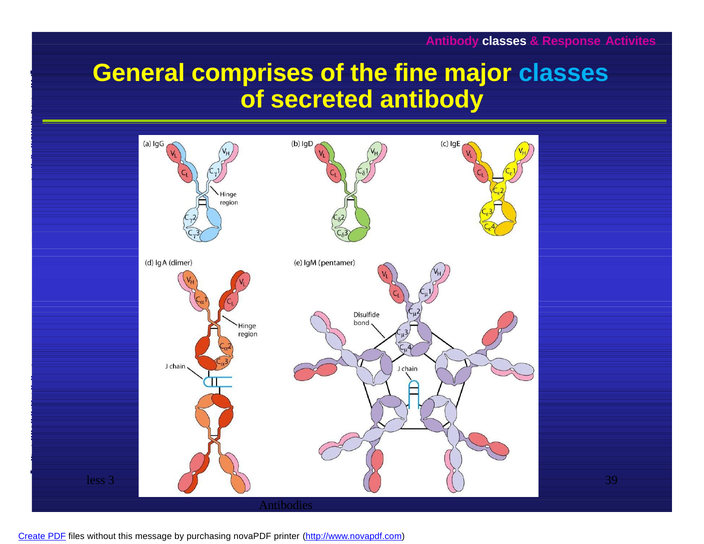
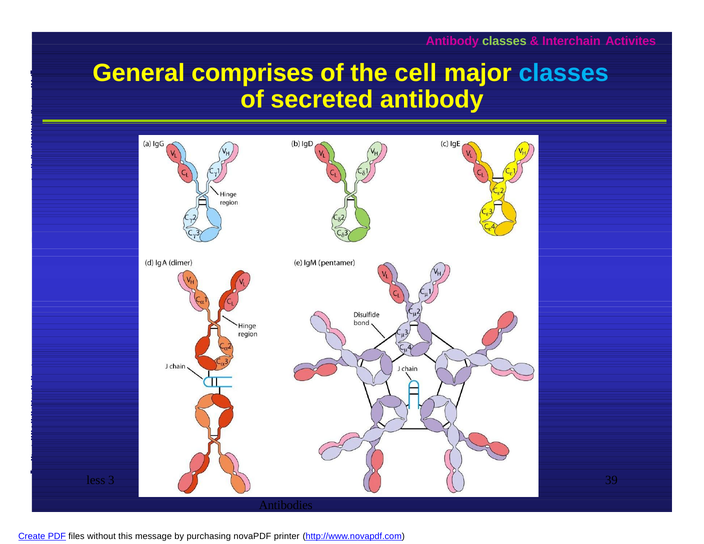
classes colour: white -> light green (504, 41)
Response: Response -> Interchain (571, 41)
fine: fine -> cell (416, 73)
